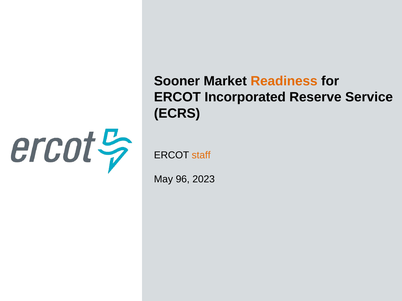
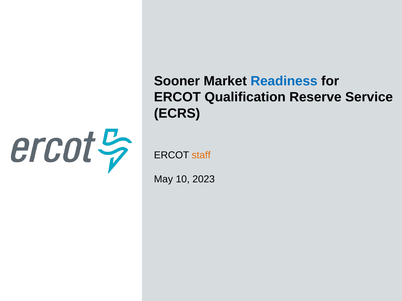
Readiness colour: orange -> blue (284, 81)
Incorporated: Incorporated -> Qualification (245, 97)
96: 96 -> 10 (183, 180)
